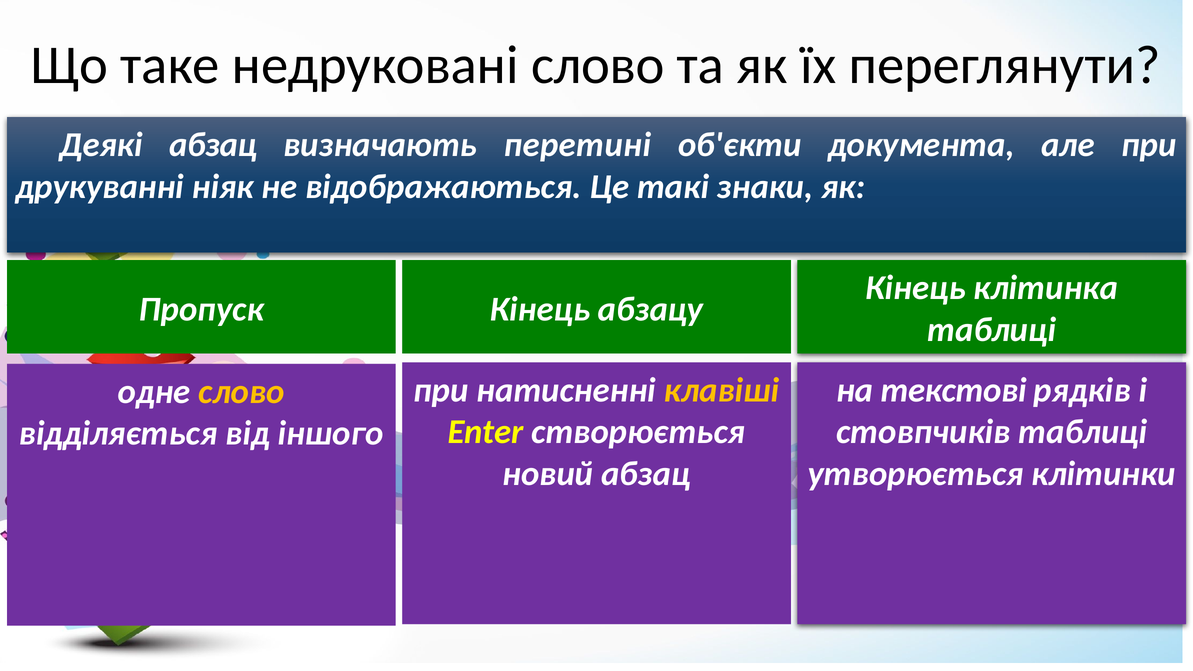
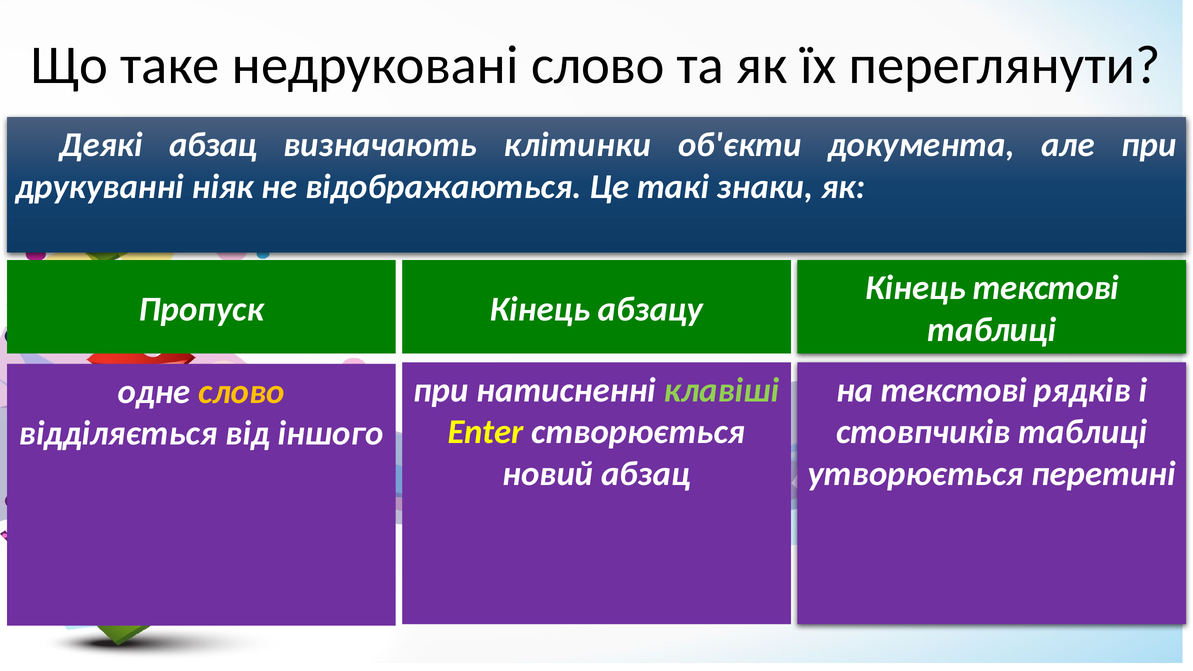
перетині: перетині -> клітинки (578, 145)
Кінець клітинка: клітинка -> текстові (1046, 288)
клавіші colour: yellow -> light green (722, 390)
клітинки: клітинки -> перетині (1104, 474)
